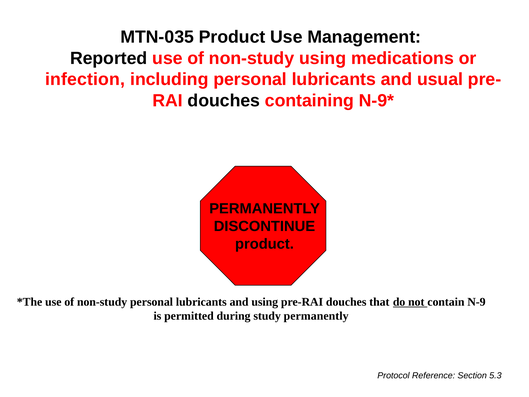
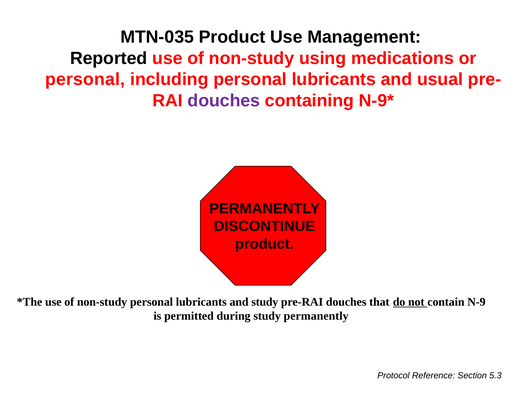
infection: infection -> personal (85, 79)
douches colour: black -> purple (224, 101)
and using: using -> study (265, 302)
